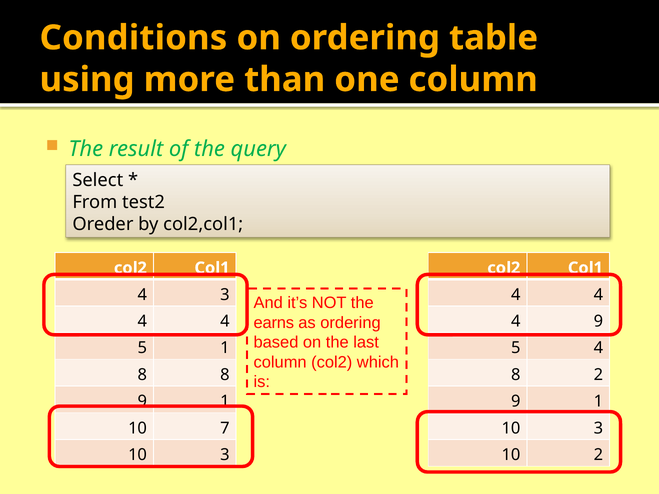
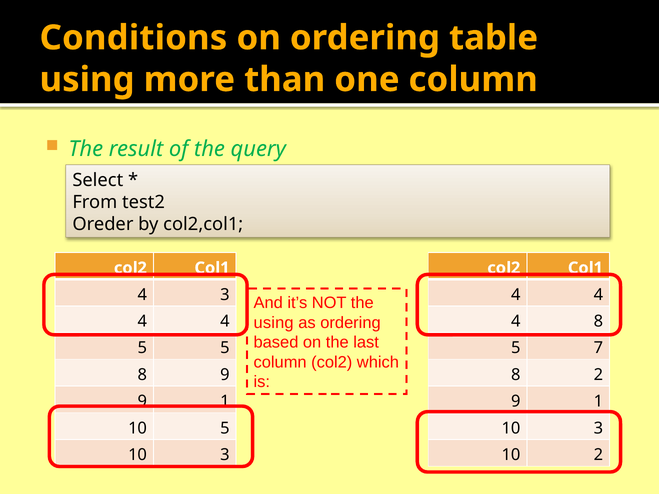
earns: earns -> using (274, 323)
4 9: 9 -> 8 (598, 321)
5 1: 1 -> 5 (225, 348)
5 4: 4 -> 7 (598, 348)
8 8: 8 -> 9 (225, 375)
10 7: 7 -> 5 (225, 428)
